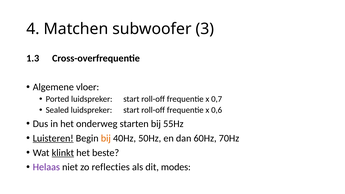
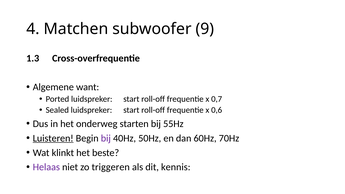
3: 3 -> 9 (205, 29)
vloer: vloer -> want (88, 87)
bij colour: orange -> purple (106, 138)
klinkt underline: present -> none (63, 153)
reflecties: reflecties -> triggeren (111, 167)
modes: modes -> kennis (176, 167)
